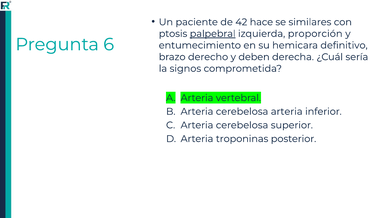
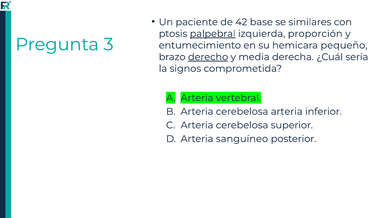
hace: hace -> base (261, 22)
6: 6 -> 3 (109, 44)
definitivo: definitivo -> pequeño (344, 45)
derecho underline: none -> present (208, 57)
deben: deben -> media (254, 57)
troponinas: troponinas -> sanguíneo (242, 139)
